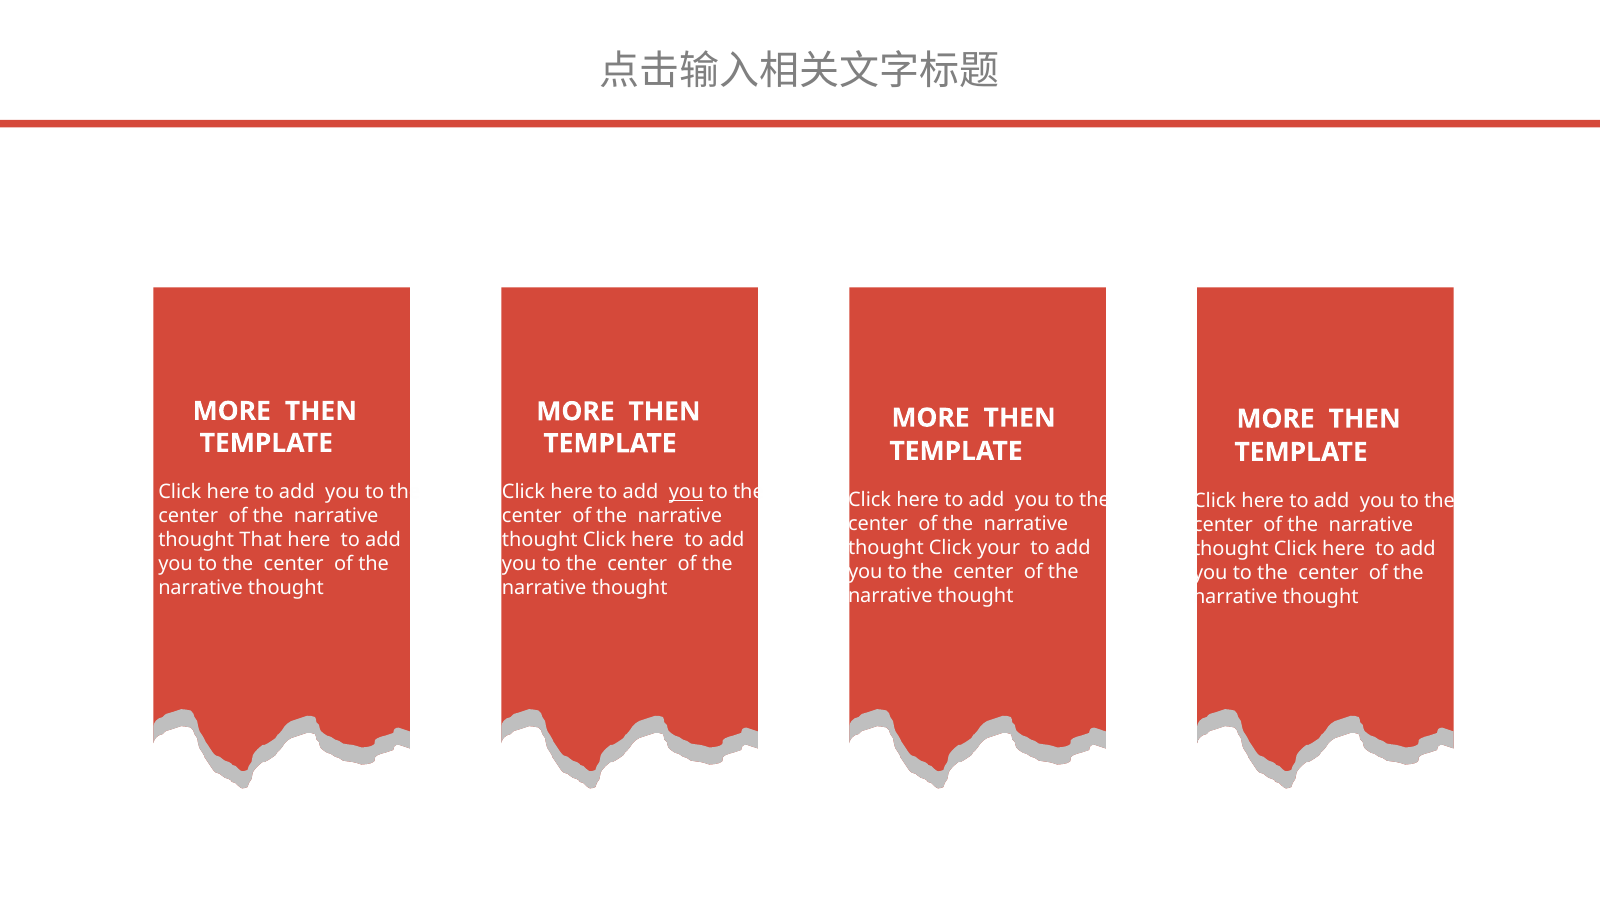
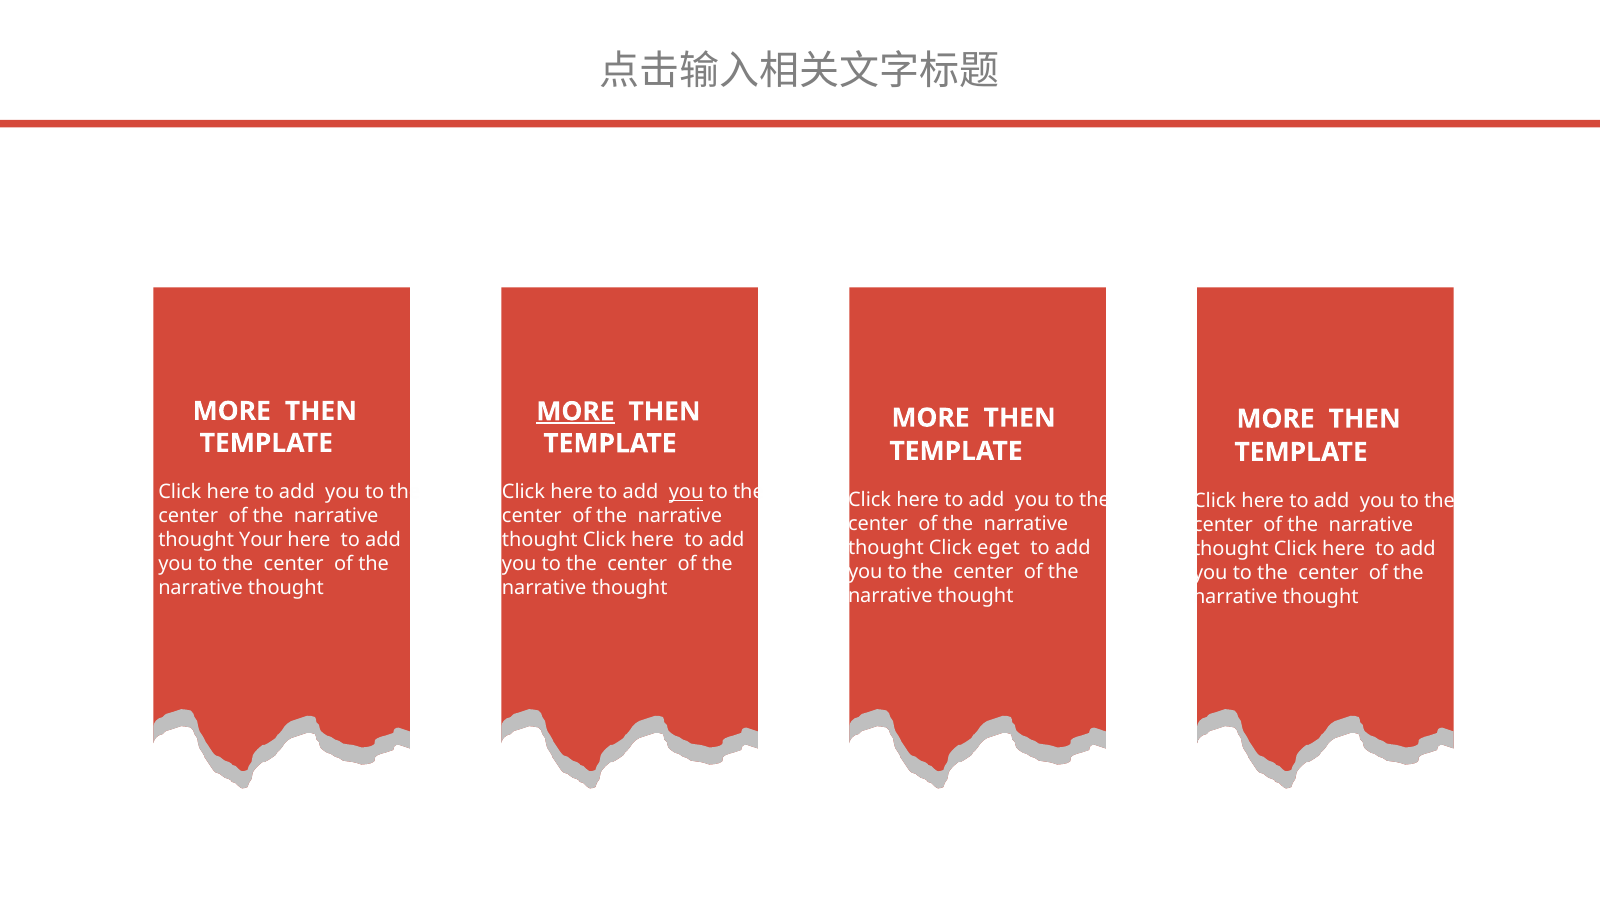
MORE underline: none -> present (576, 412)
That: That -> Your (261, 540)
your: your -> eget (999, 548)
